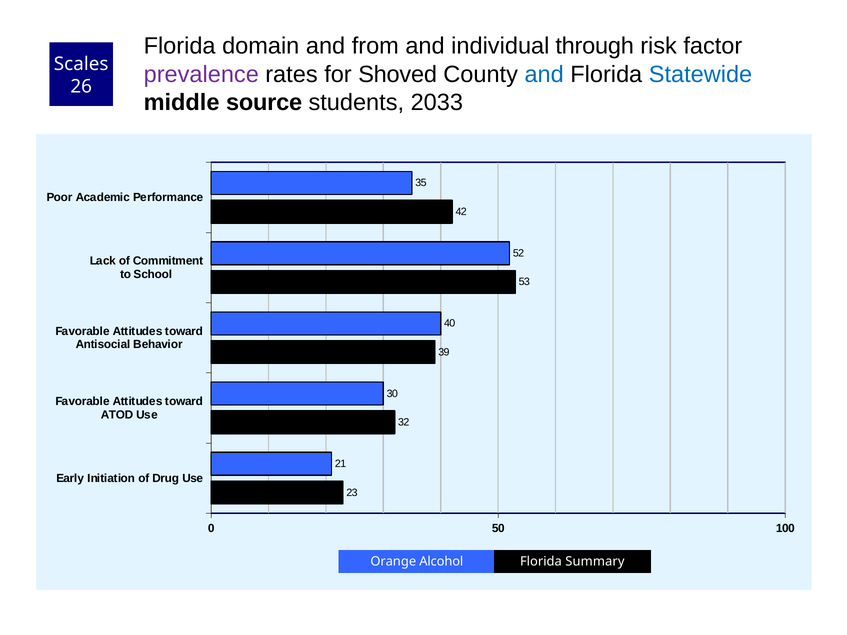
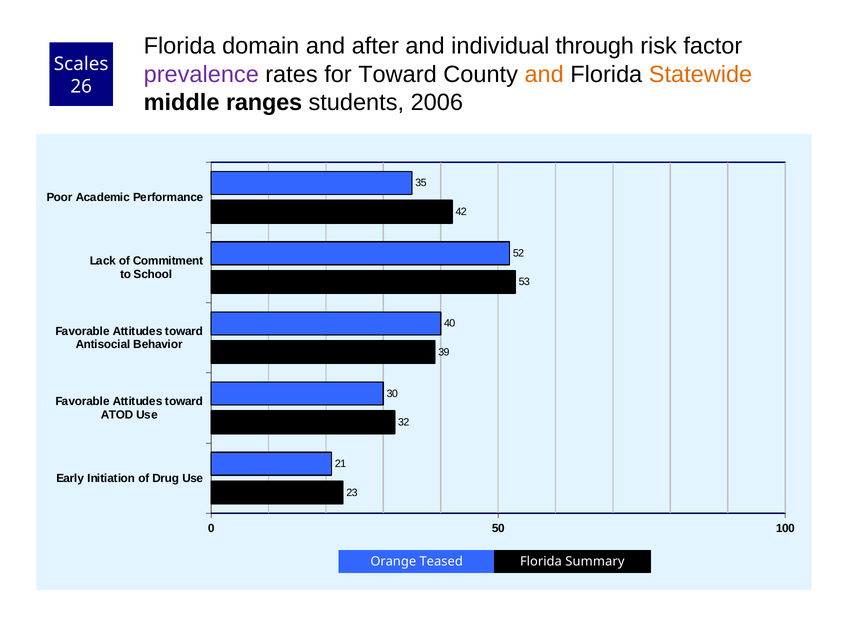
from: from -> after (375, 46)
for Shoved: Shoved -> Toward (398, 74)
and colour: blue -> orange (544, 74)
Statewide colour: blue -> orange (701, 74)
source: source -> ranges (264, 103)
2033: 2033 -> 2006 (437, 103)
Alcohol: Alcohol -> Teased (441, 562)
